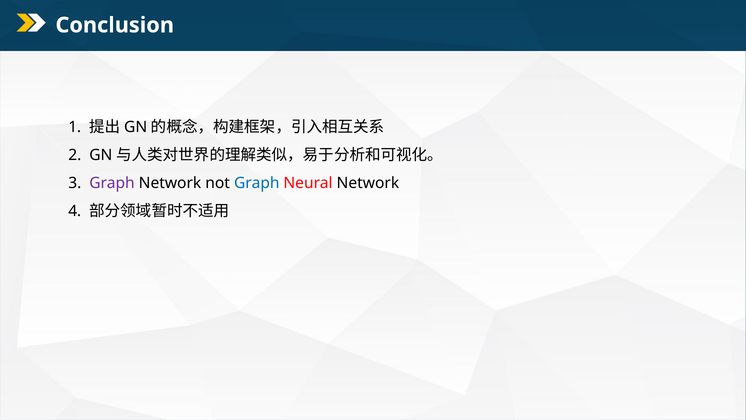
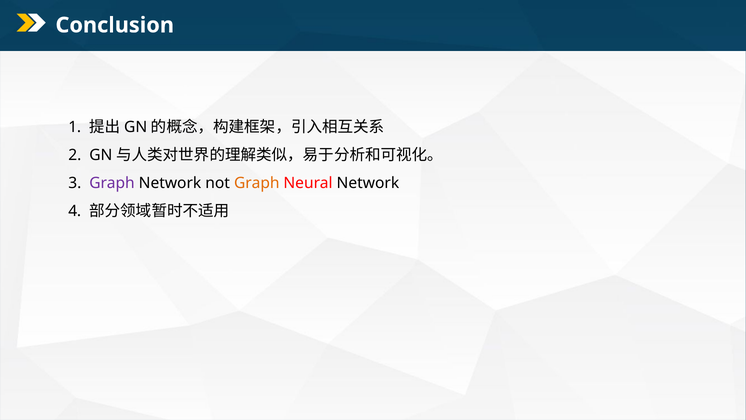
Graph colour: blue -> orange (257, 183)
